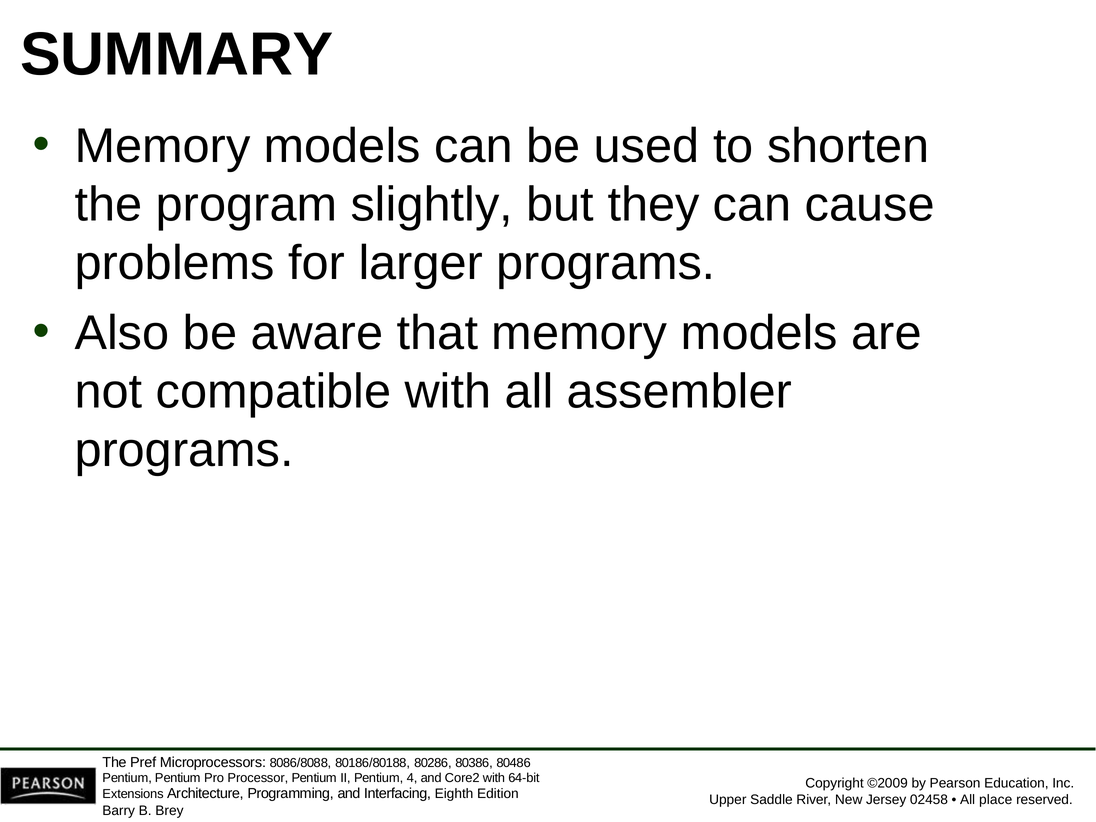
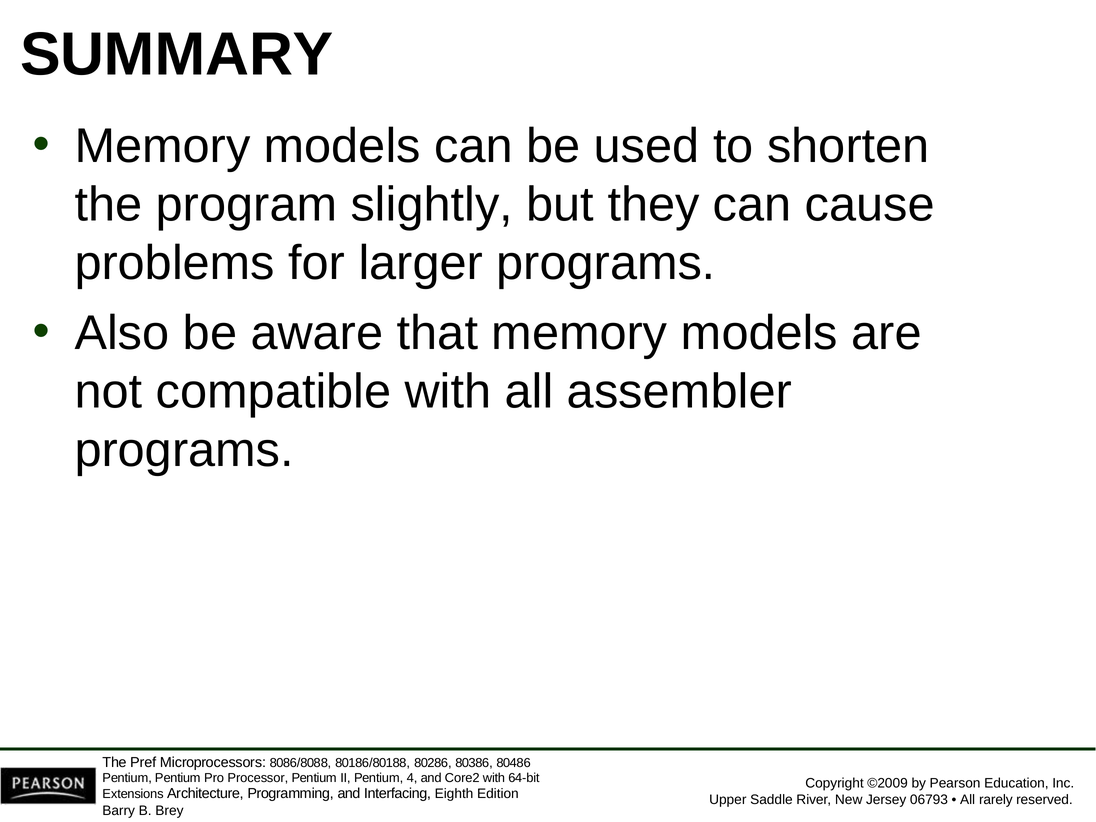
02458: 02458 -> 06793 (929, 800)
place: place -> rarely (996, 800)
